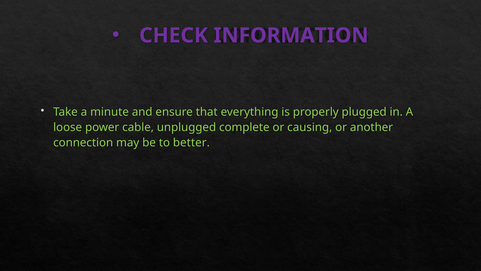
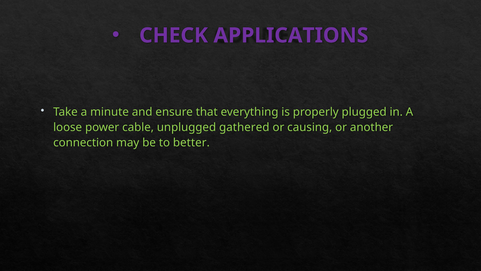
INFORMATION: INFORMATION -> APPLICATIONS (291, 35)
complete: complete -> gathered (244, 127)
